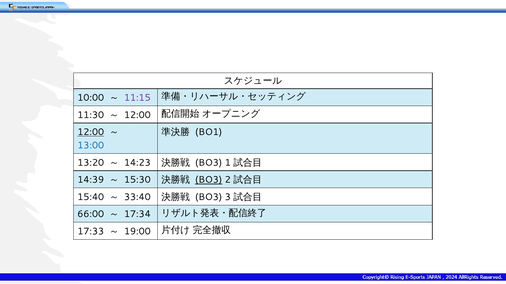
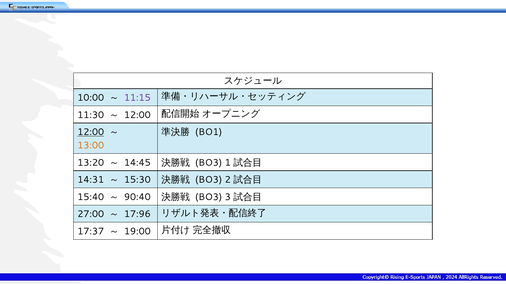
13:00 colour: blue -> orange (91, 146)
14:23: 14:23 -> 14:45 (137, 163)
14:39: 14:39 -> 14:31 (91, 180)
BO3 underline: present -> none (209, 180)
33:40: 33:40 -> 90:40 (137, 197)
66:00: 66:00 -> 27:00 (91, 215)
17:34: 17:34 -> 17:96 (137, 215)
17:33: 17:33 -> 17:37 (91, 232)
